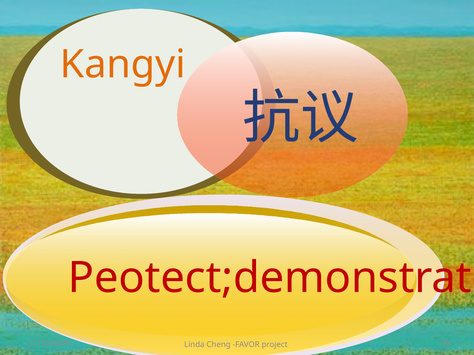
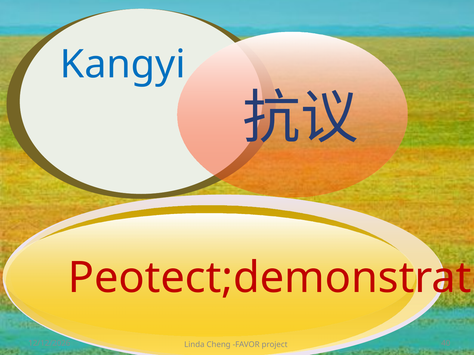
Kangyi colour: orange -> blue (123, 65)
